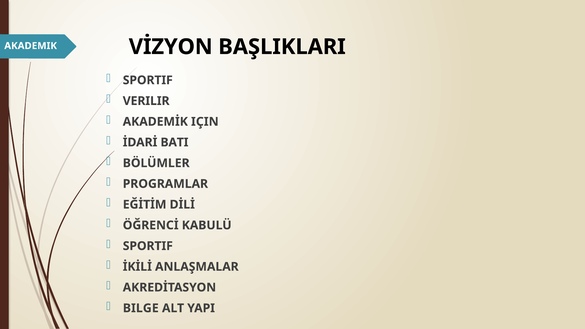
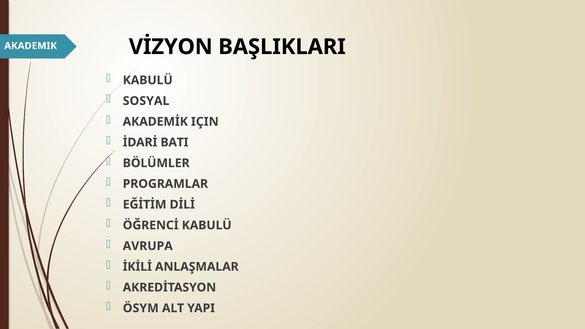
SPORTIF: SPORTIF -> KABULÜ (148, 80)
VERILIR: VERILIR -> SOSYAL (146, 101)
SPORTIF: SPORTIF -> AVRUPA (148, 246)
BILGE: BILGE -> ÖSYM (141, 308)
